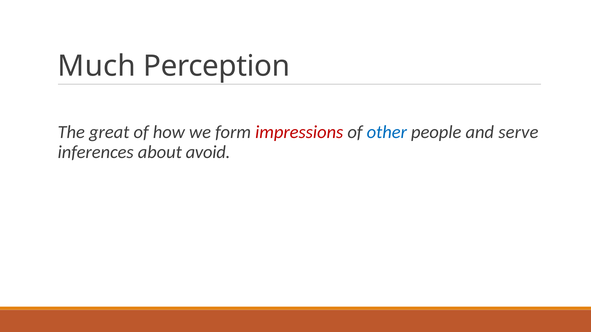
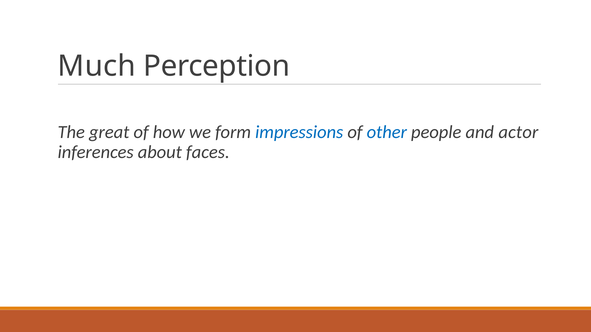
impressions colour: red -> blue (299, 132)
serve: serve -> actor (518, 132)
avoid: avoid -> faces (208, 152)
